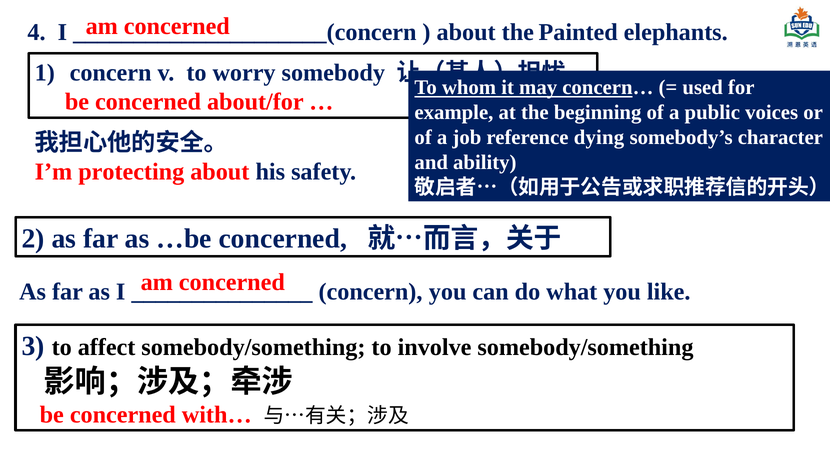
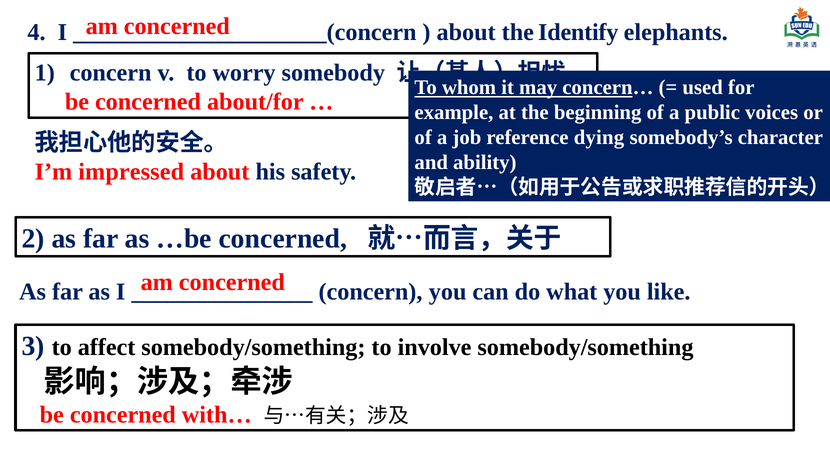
Painted: Painted -> Identify (578, 32)
protecting: protecting -> impressed (131, 172)
